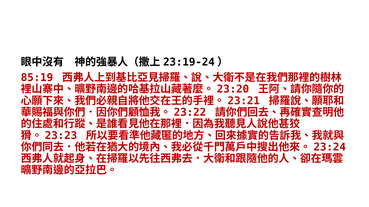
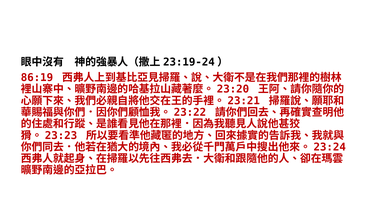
85:19: 85:19 -> 86:19 (37, 78)
